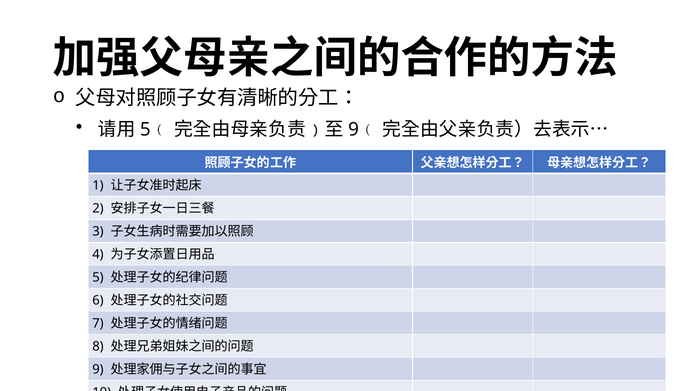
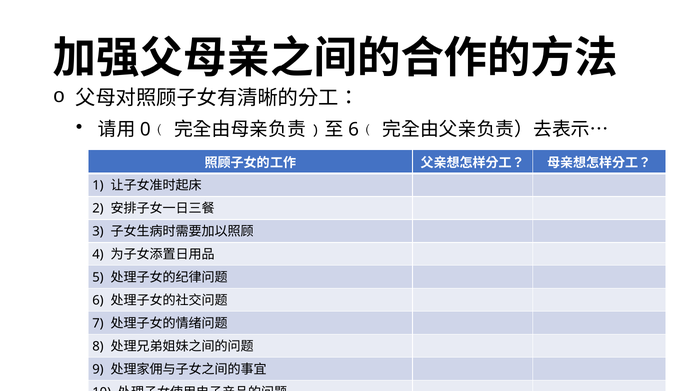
5: 5 -> 0 (145, 130)
9: 9 -> 6 (354, 130)
